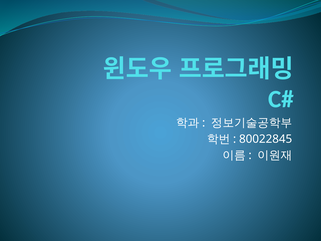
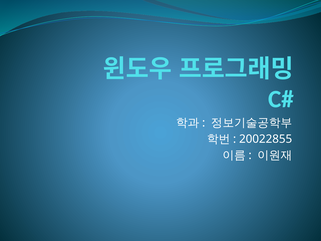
80022845: 80022845 -> 20022855 (266, 139)
